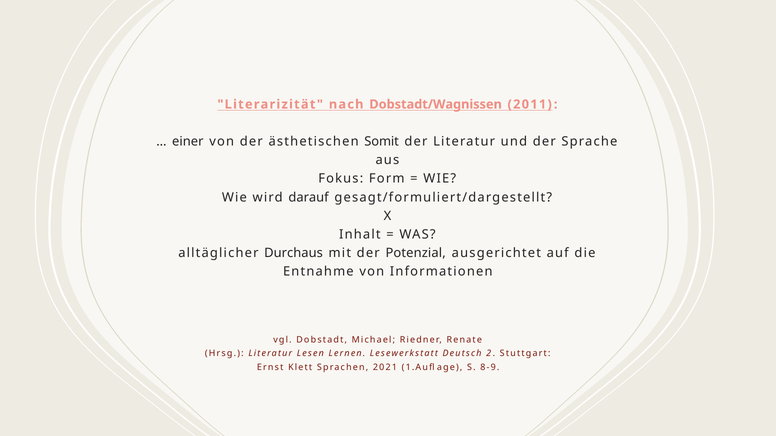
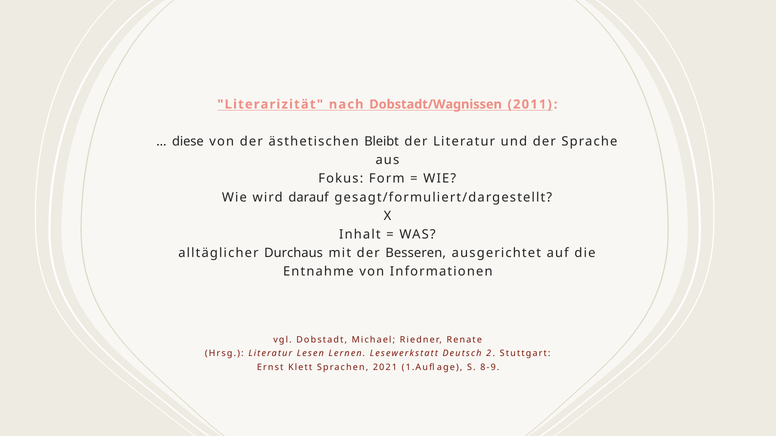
einer: einer -> diese (188, 142)
Somit: Somit -> Bleibt (382, 142)
Potenzial: Potenzial -> Besseren (416, 253)
